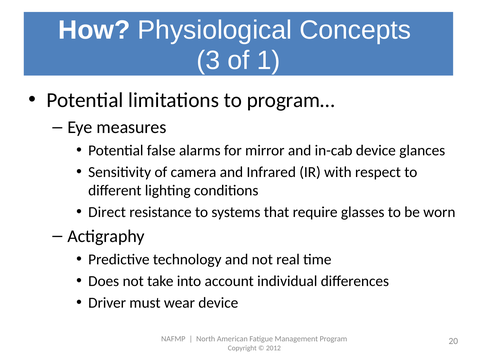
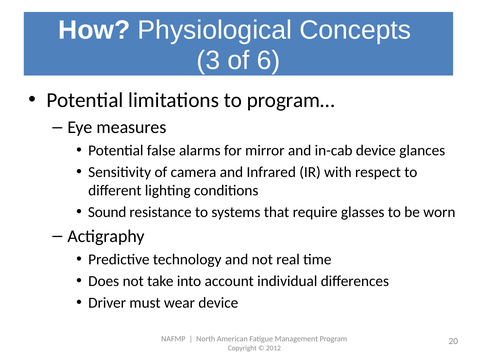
1: 1 -> 6 (269, 60)
Direct: Direct -> Sound (107, 212)
